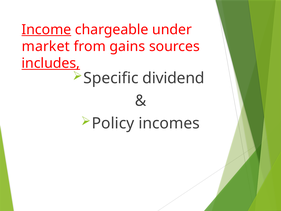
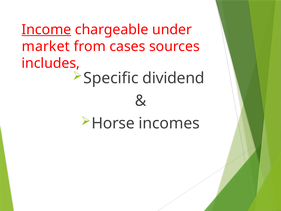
gains: gains -> cases (127, 46)
includes underline: present -> none (51, 63)
Policy: Policy -> Horse (113, 123)
